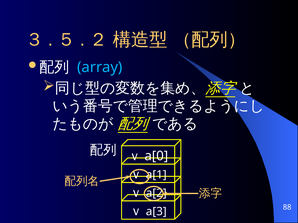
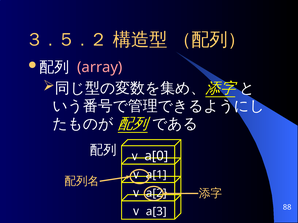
array colour: light blue -> pink (100, 67)
